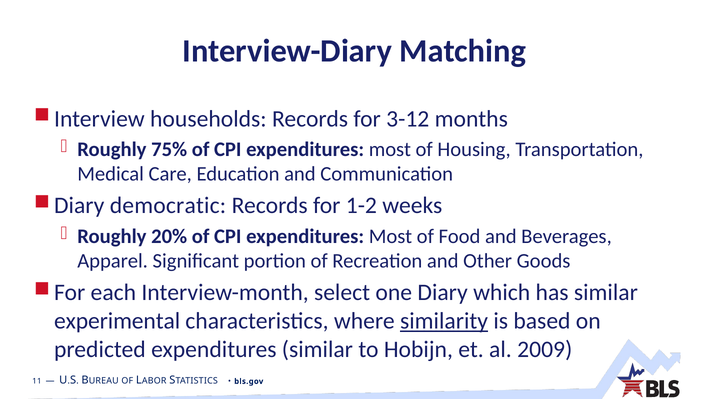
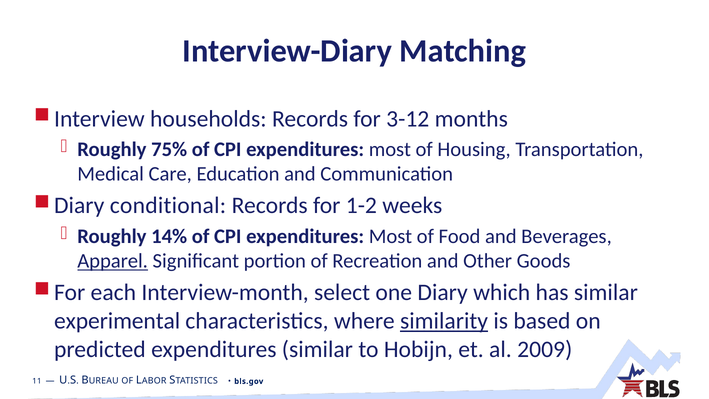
democratic: democratic -> conditional (168, 206)
20%: 20% -> 14% (169, 236)
Apparel underline: none -> present (113, 261)
